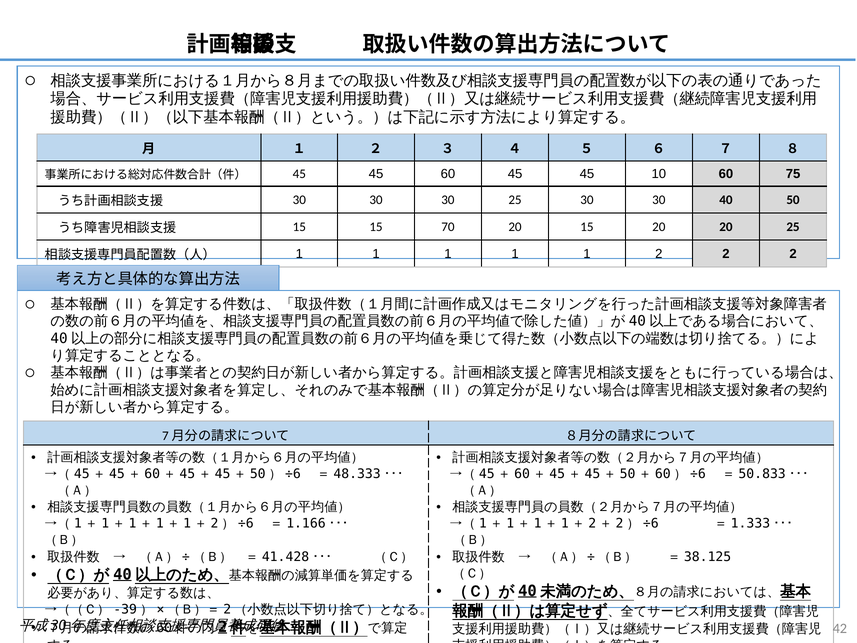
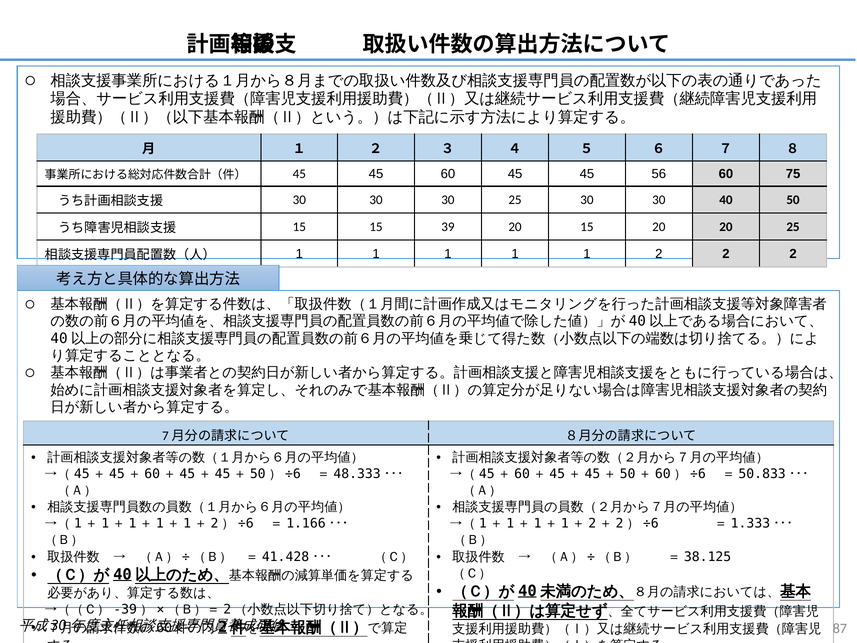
10: 10 -> 56 (659, 174)
70: 70 -> 39 (448, 227)
42: 42 -> 87 (840, 628)
